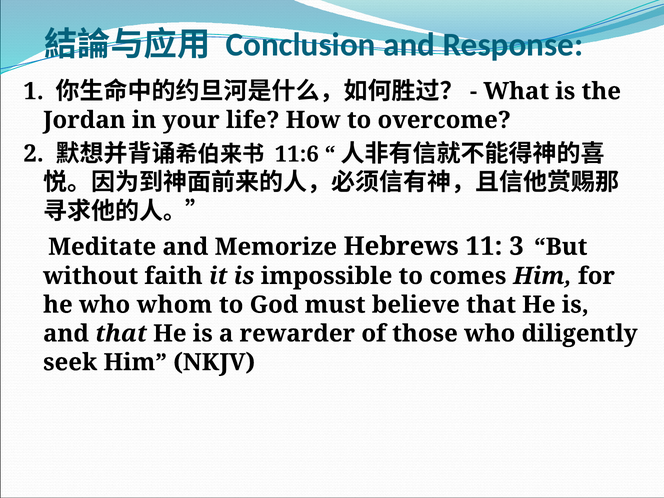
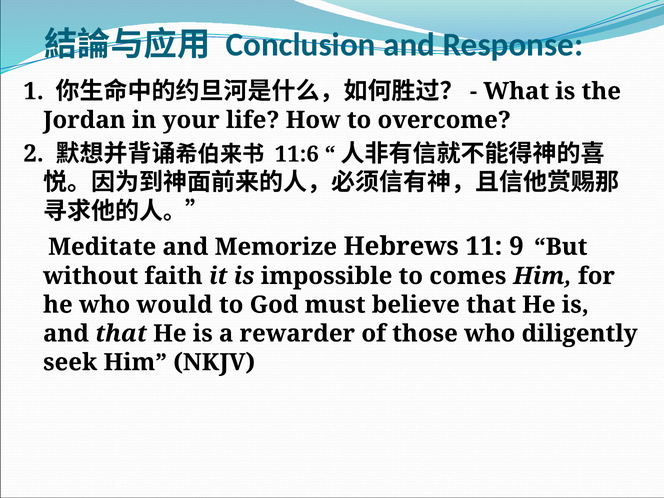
3: 3 -> 9 (516, 246)
whom: whom -> would (175, 305)
